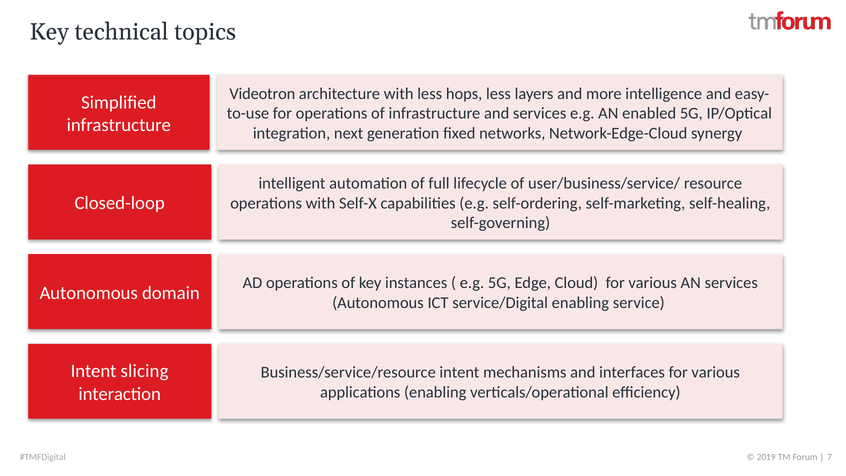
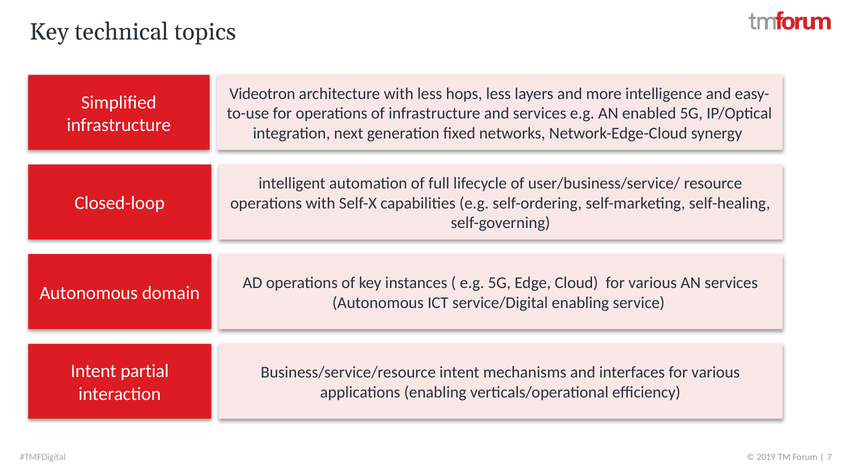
slicing: slicing -> partial (145, 371)
